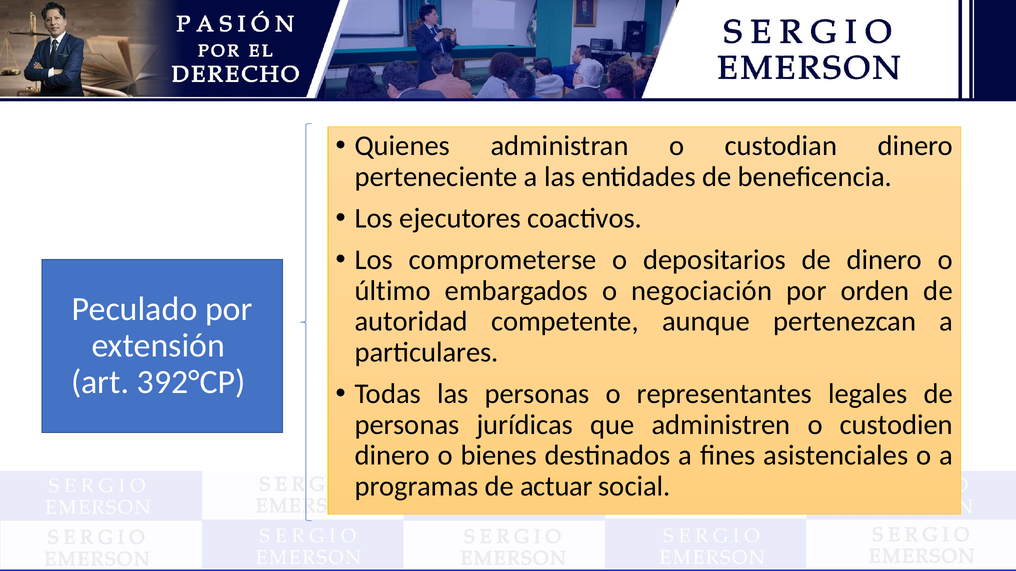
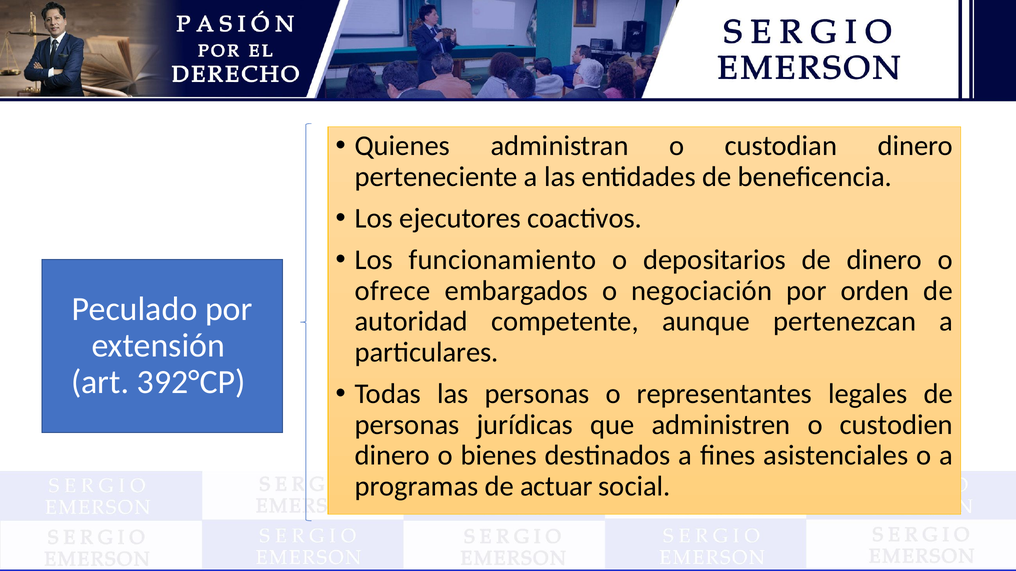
comprometerse: comprometerse -> funcionamiento (503, 260)
último: último -> ofrece (393, 291)
